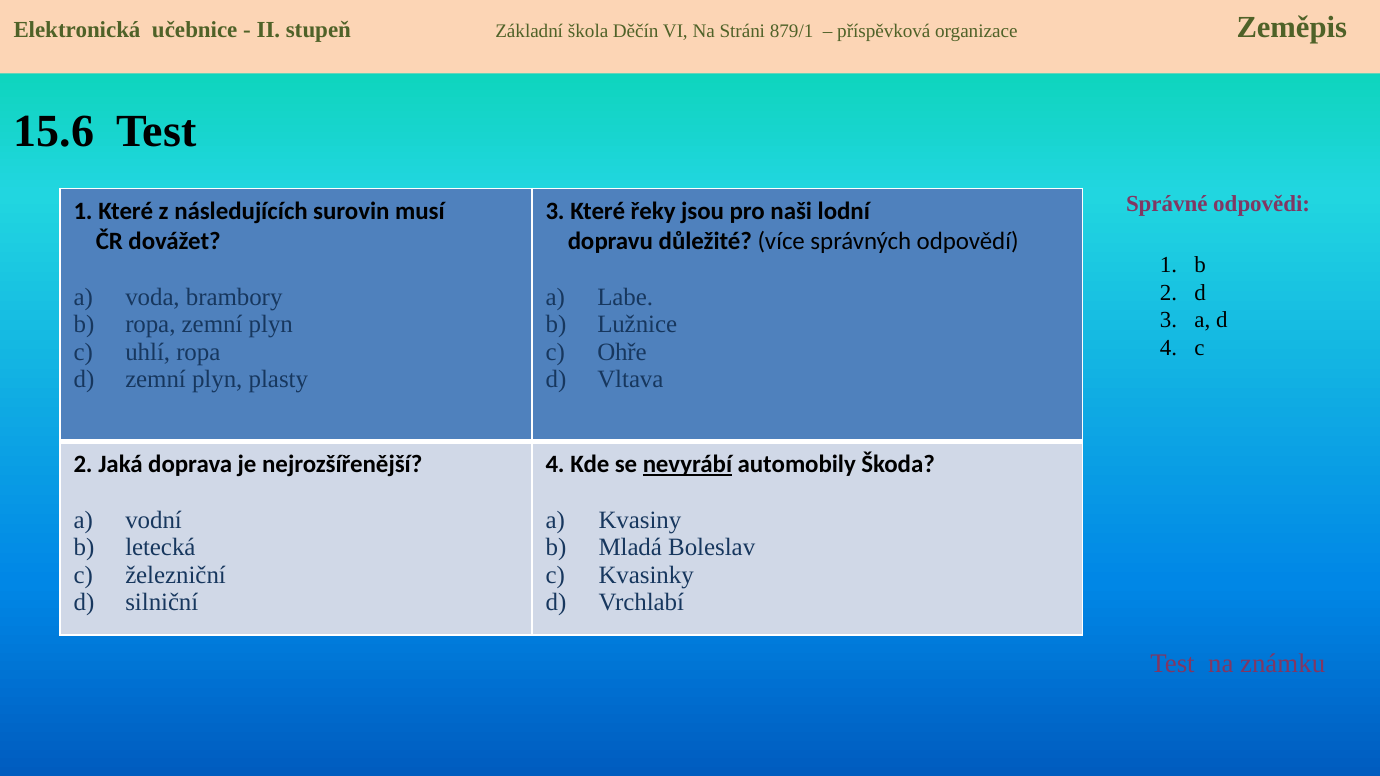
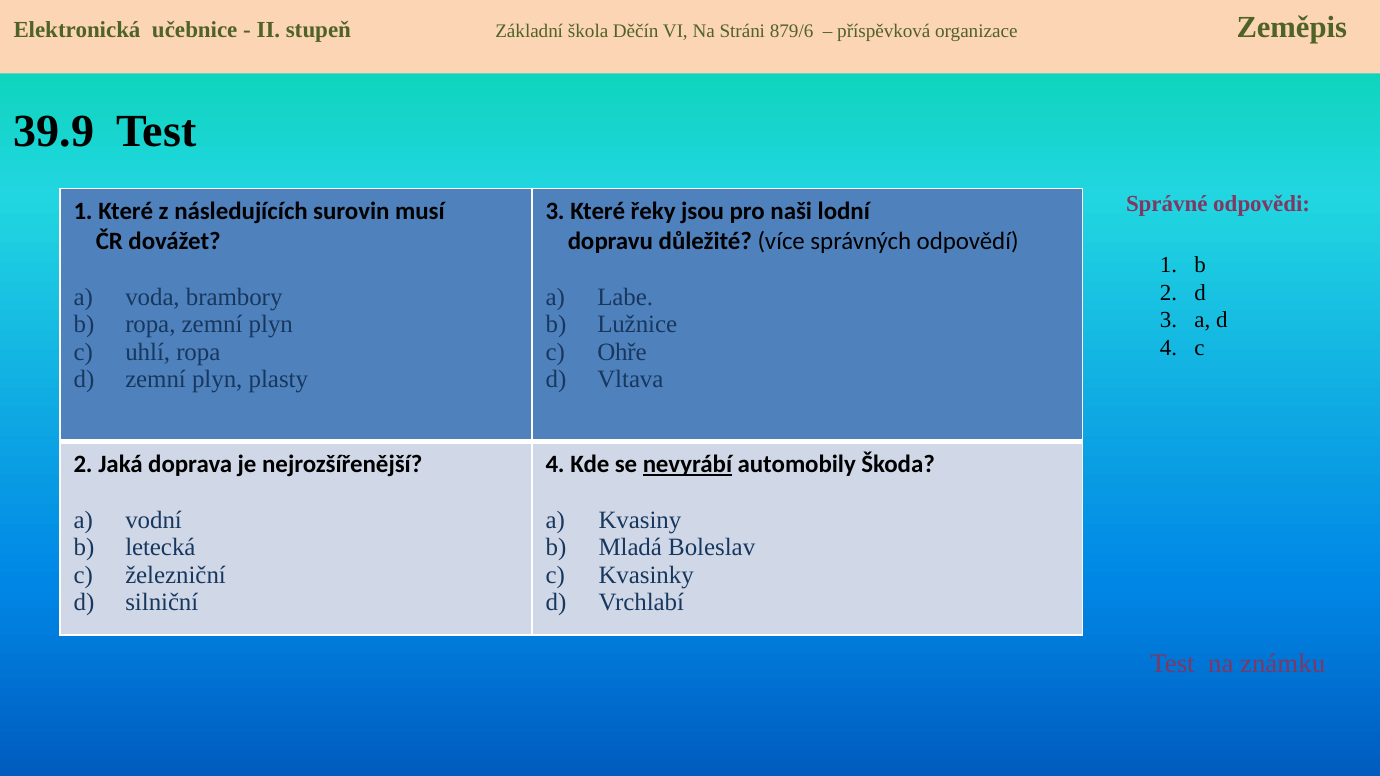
879/1: 879/1 -> 879/6 (792, 31)
15.6: 15.6 -> 39.9 (54, 131)
